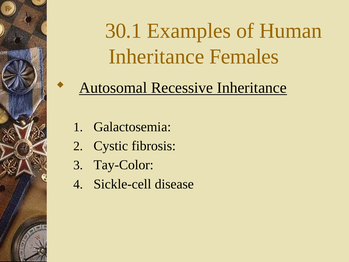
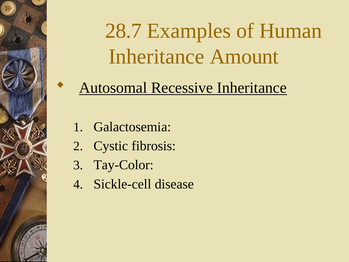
30.1: 30.1 -> 28.7 (123, 31)
Females: Females -> Amount (244, 56)
